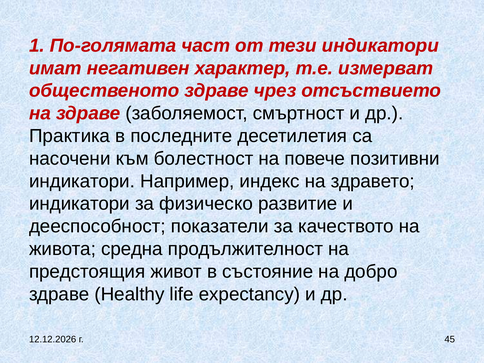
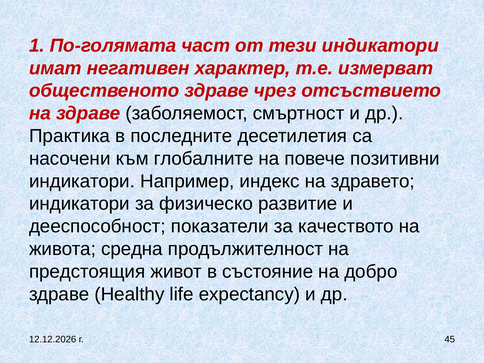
болестност: болестност -> глобалните (204, 159)
